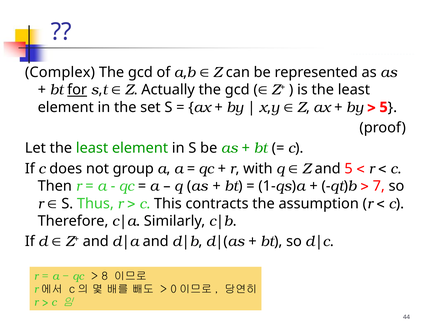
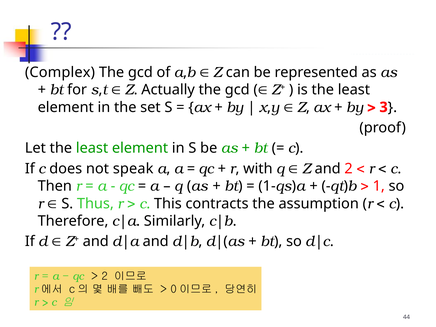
for underline: present -> none (77, 90)
5: 5 -> 3 (384, 107)
group: group -> speak (133, 169)
and 5: 5 -> 2 (349, 169)
7: 7 -> 1 (379, 186)
8: 8 -> 2 (105, 276)
